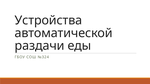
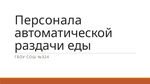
Устройства: Устройства -> Персонала (48, 20)
